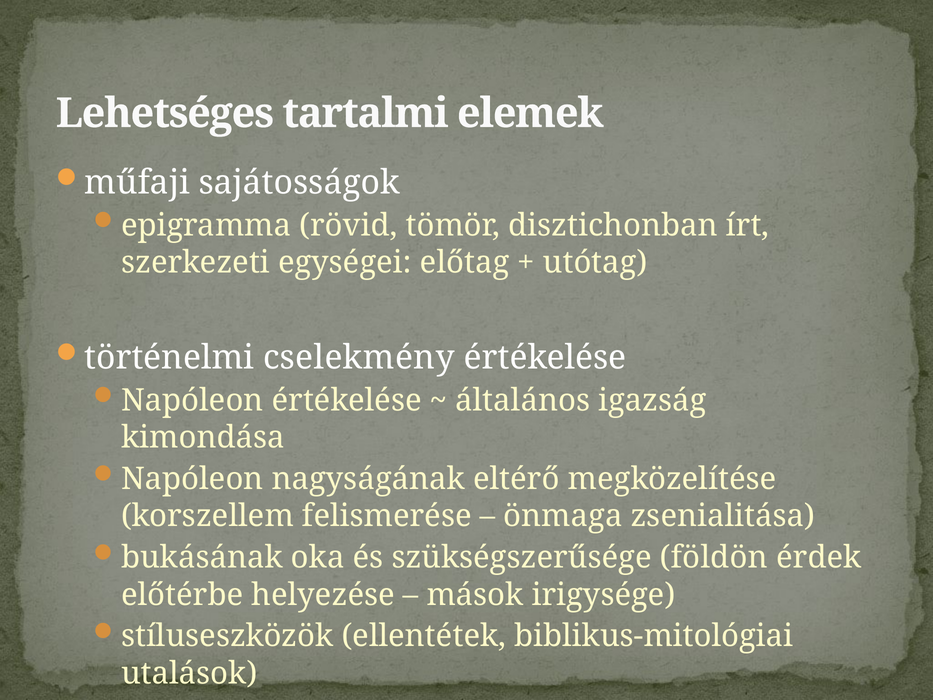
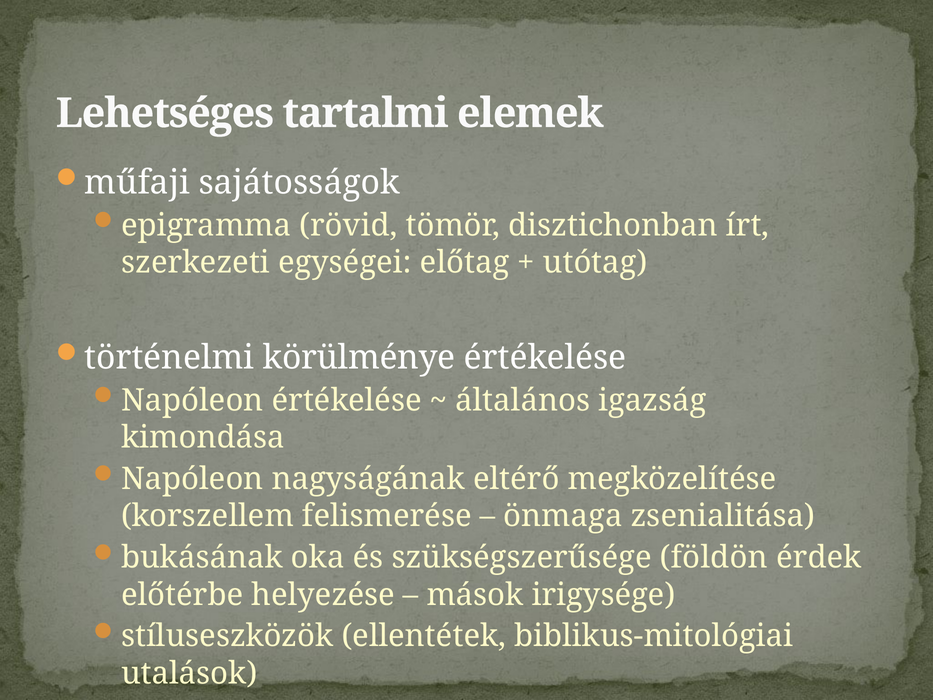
cselekmény: cselekmény -> körülménye (359, 358)
